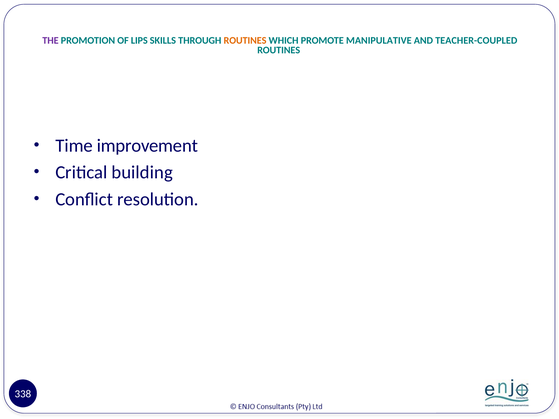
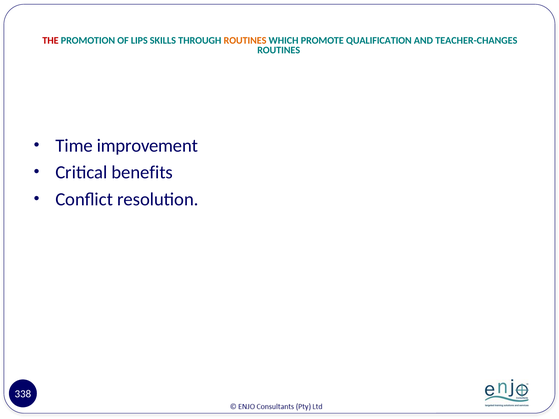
THE colour: purple -> red (50, 40)
MANIPULATIVE: MANIPULATIVE -> QUALIFICATION (379, 40)
TEACHER-COUPLED: TEACHER-COUPLED -> TEACHER-CHANGES (476, 40)
building: building -> benefits (142, 173)
